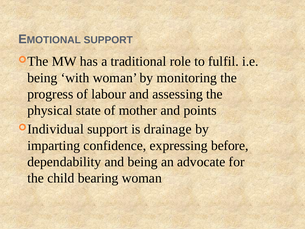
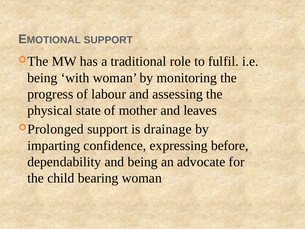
points: points -> leaves (200, 110)
Individual: Individual -> Prolonged (56, 129)
